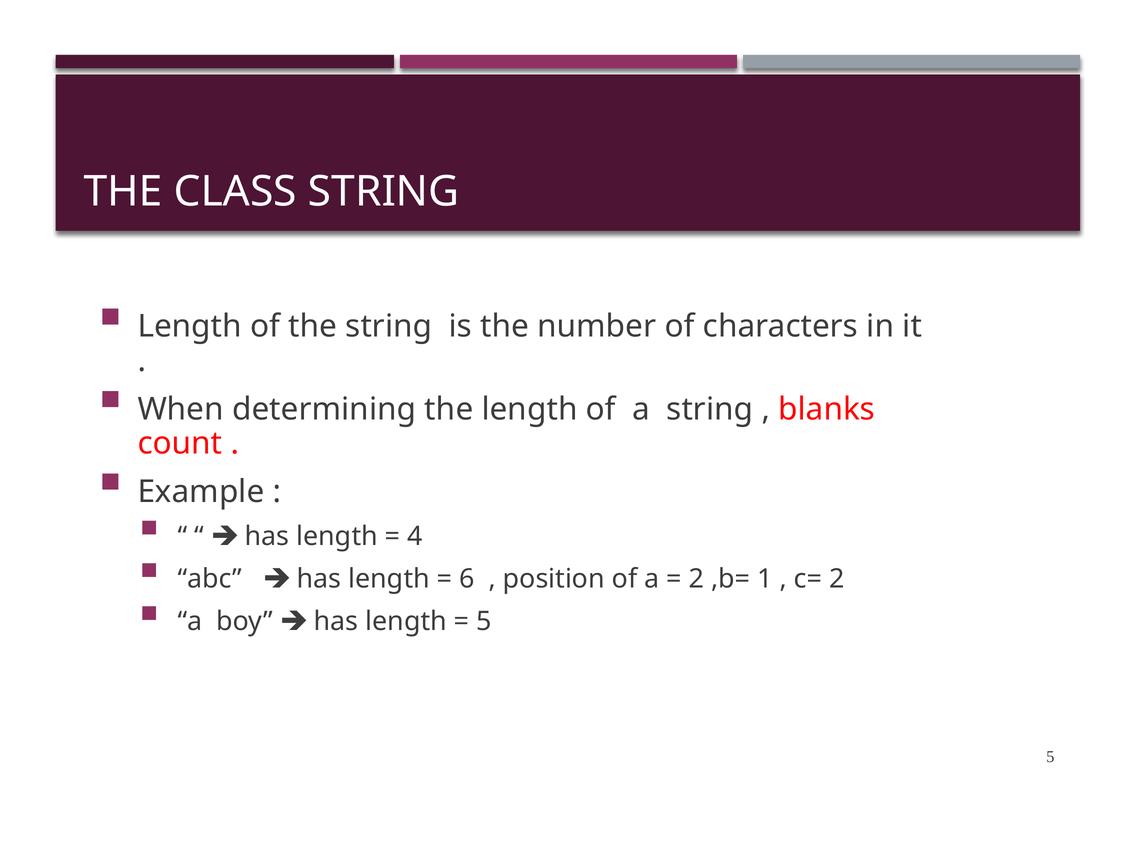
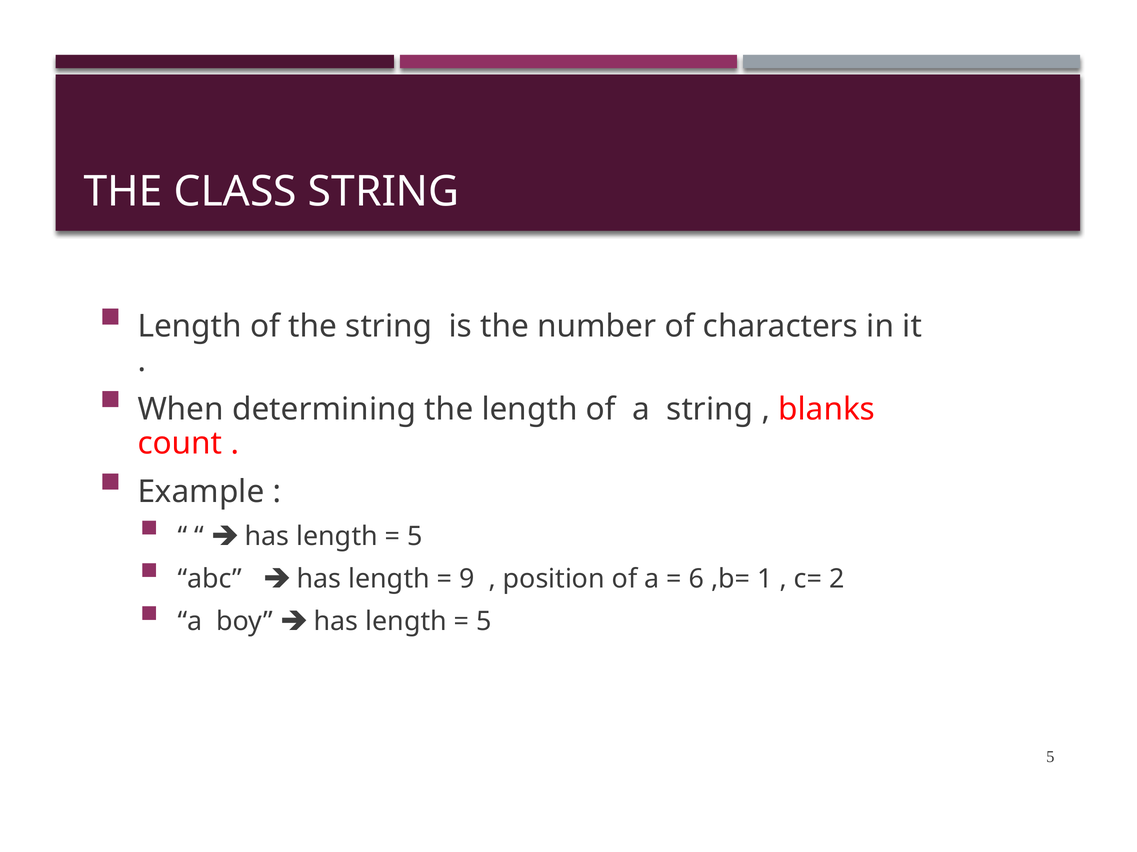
4: 4 -> 5 (415, 537)
6: 6 -> 9 (467, 579)
2: 2 -> 6 (696, 579)
